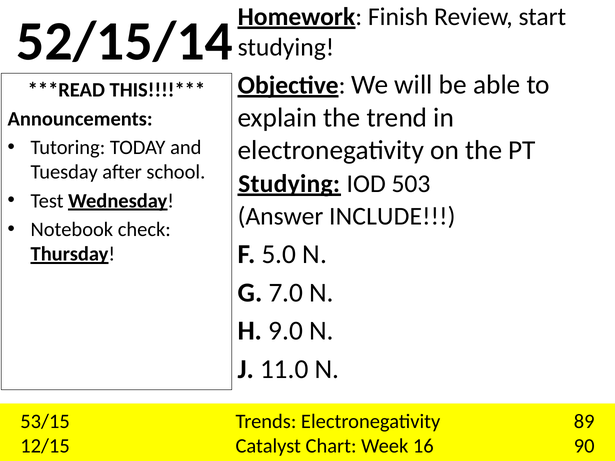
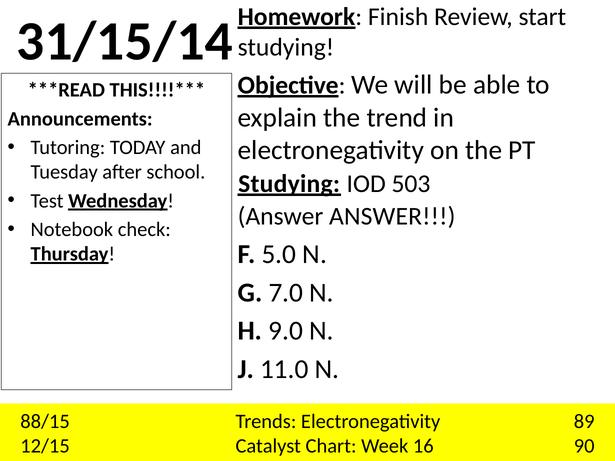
52/15/14: 52/15/14 -> 31/15/14 (125, 42)
Answer INCLUDE: INCLUDE -> ANSWER (392, 217)
53/15: 53/15 -> 88/15 (45, 422)
